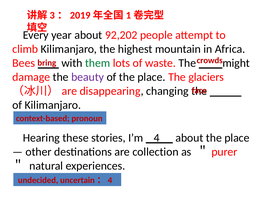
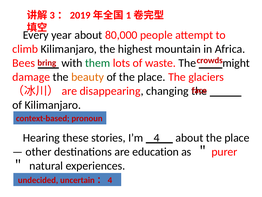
92,202: 92,202 -> 80,000 (121, 35)
beauty colour: purple -> orange (88, 77)
collection: collection -> education (156, 151)
